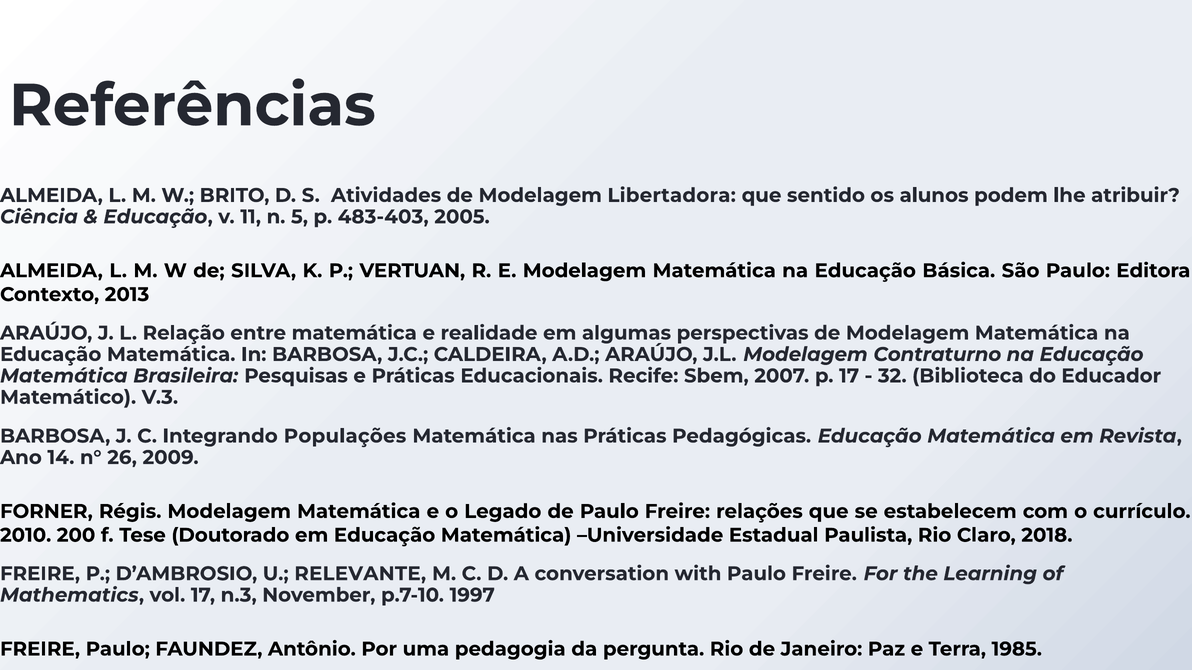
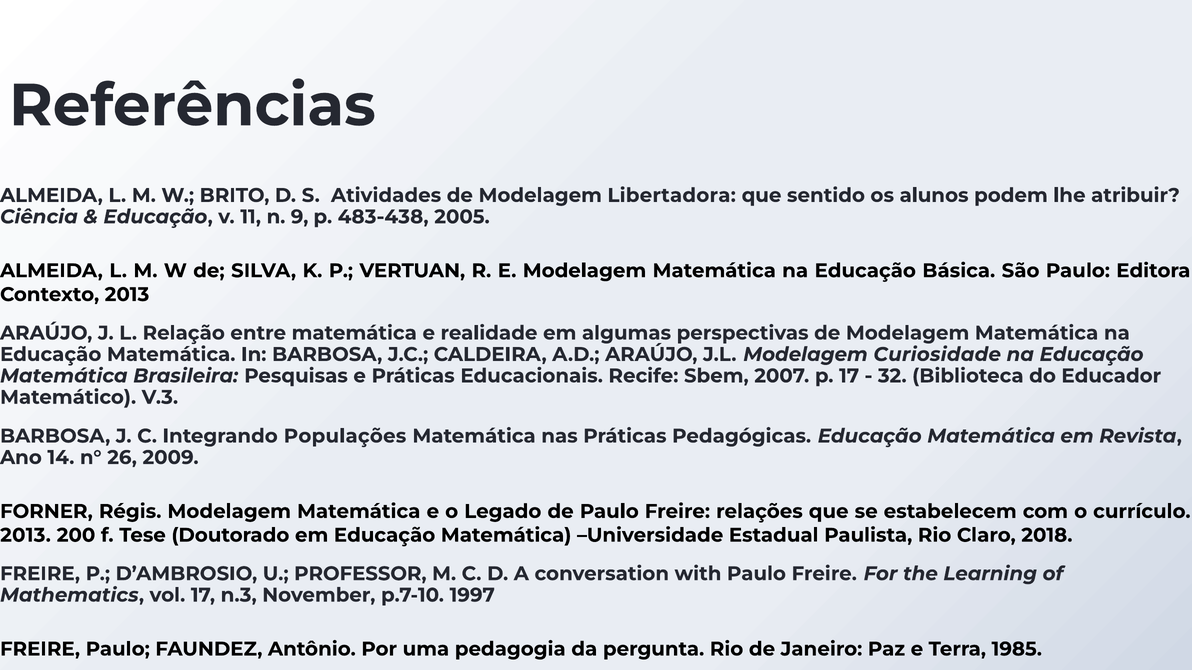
5: 5 -> 9 (300, 217)
483-403: 483-403 -> 483-438 (383, 217)
Contraturno: Contraturno -> Curiosidade (937, 355)
2010: 2010 -> 2013 (25, 536)
RELEVANTE: RELEVANTE -> PROFESSOR (360, 574)
